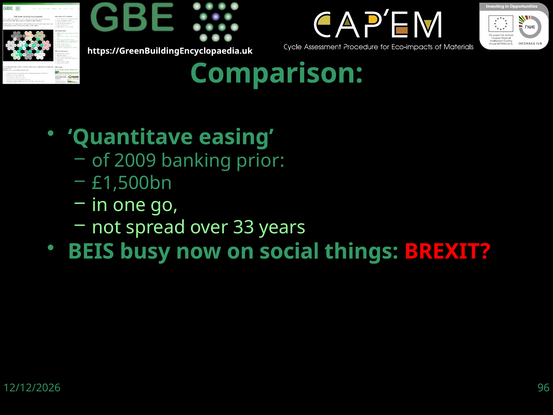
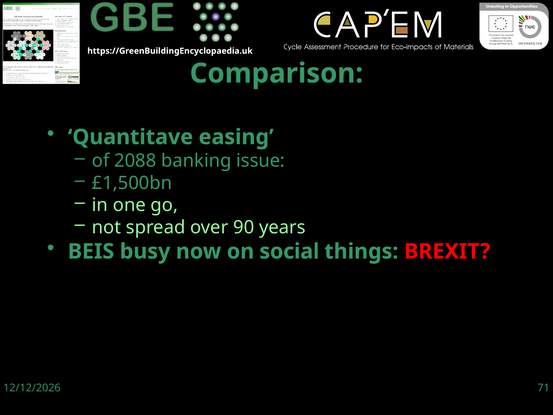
2009: 2009 -> 2088 (135, 161)
prior: prior -> issue (261, 161)
33: 33 -> 90 (244, 227)
96: 96 -> 71 (544, 388)
